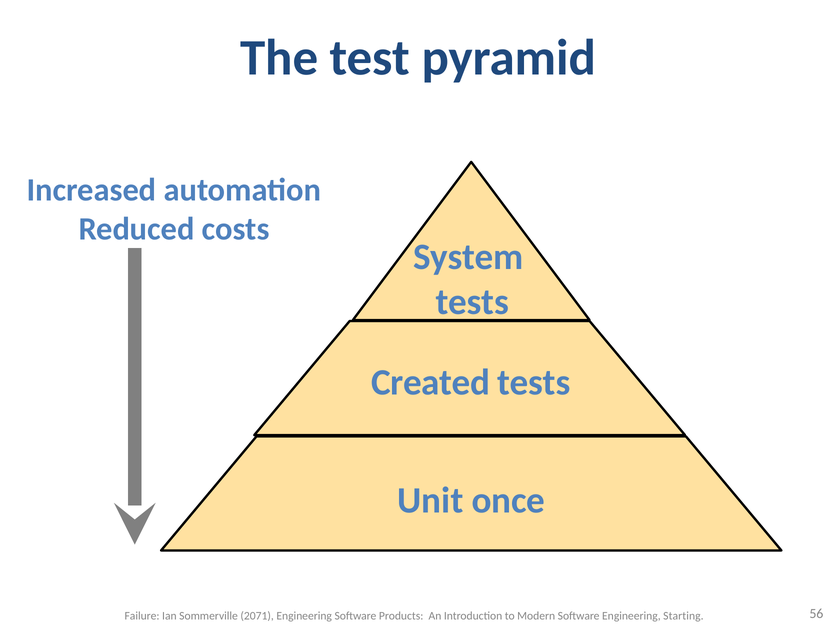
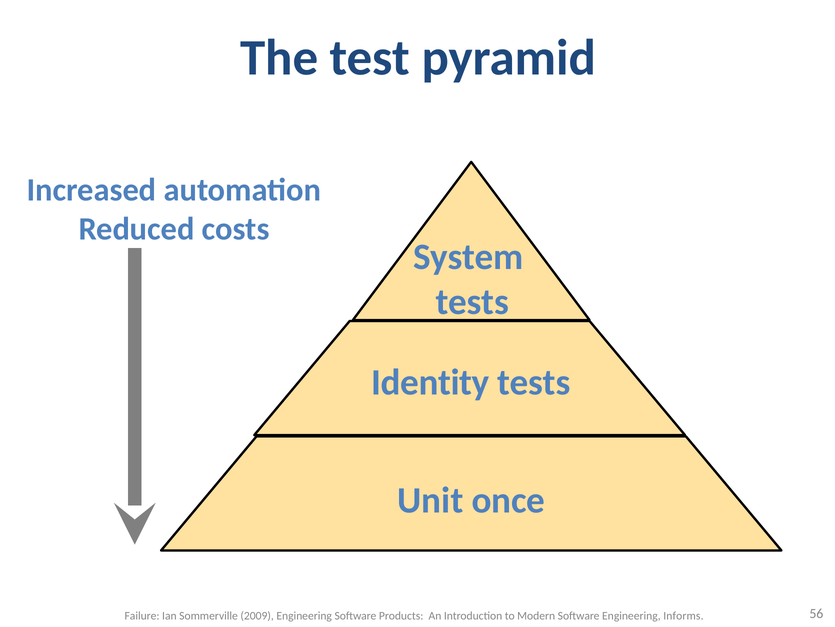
Created: Created -> Identity (430, 382)
2071: 2071 -> 2009 (257, 615)
Starting: Starting -> Informs (683, 615)
